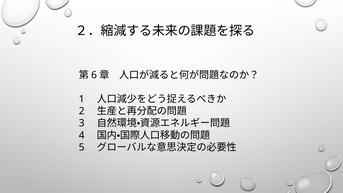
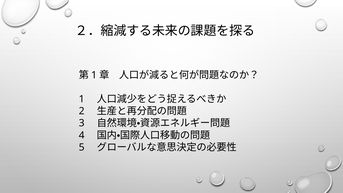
6: 6 -> 1 (94, 75)
